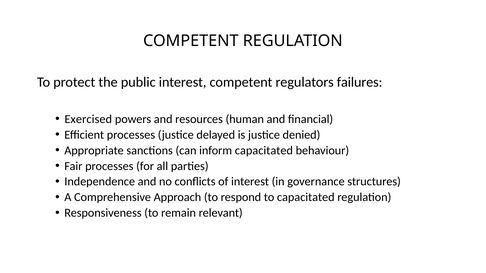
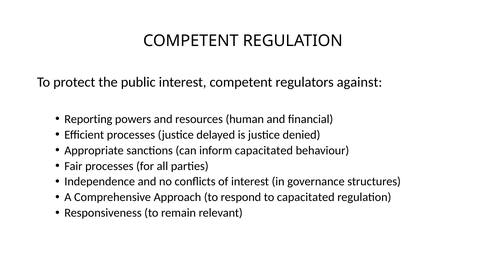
failures: failures -> against (360, 82)
Exercised: Exercised -> Reporting (88, 119)
